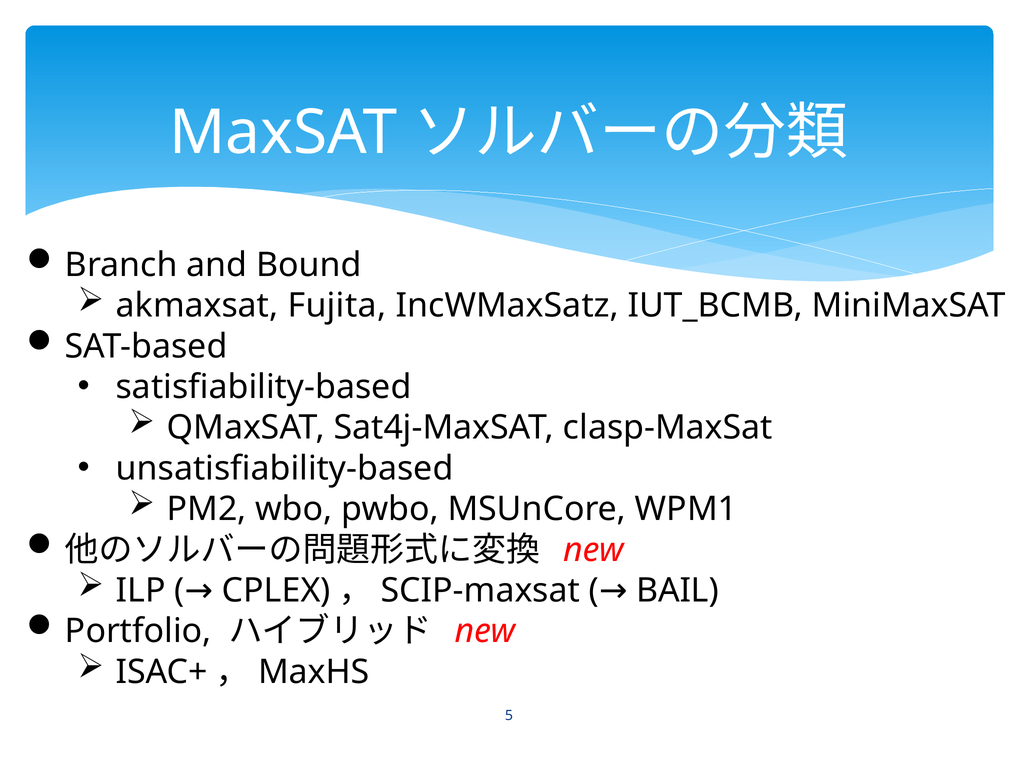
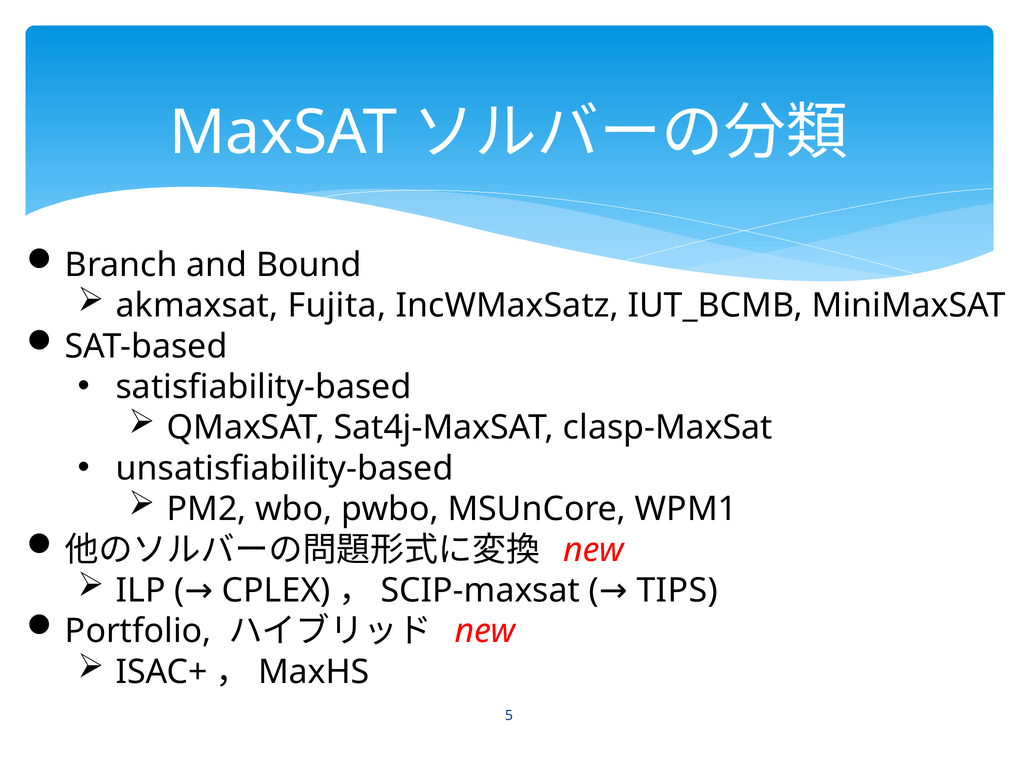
BAIL: BAIL -> TIPS (677, 591)
